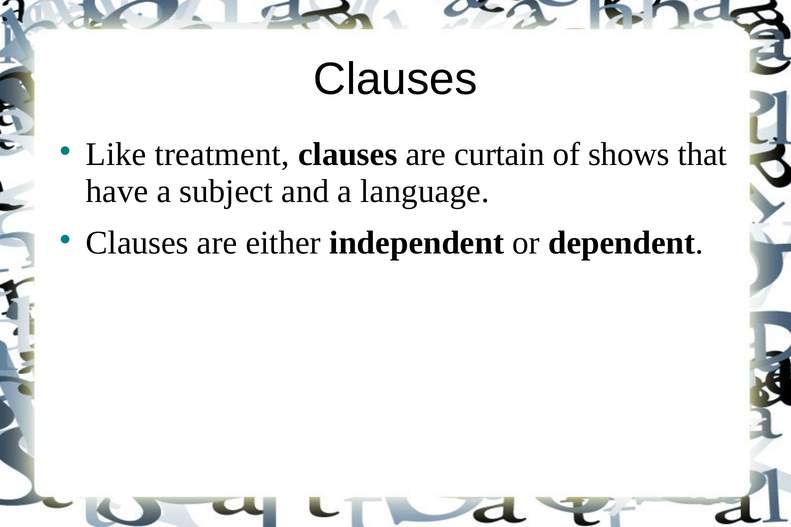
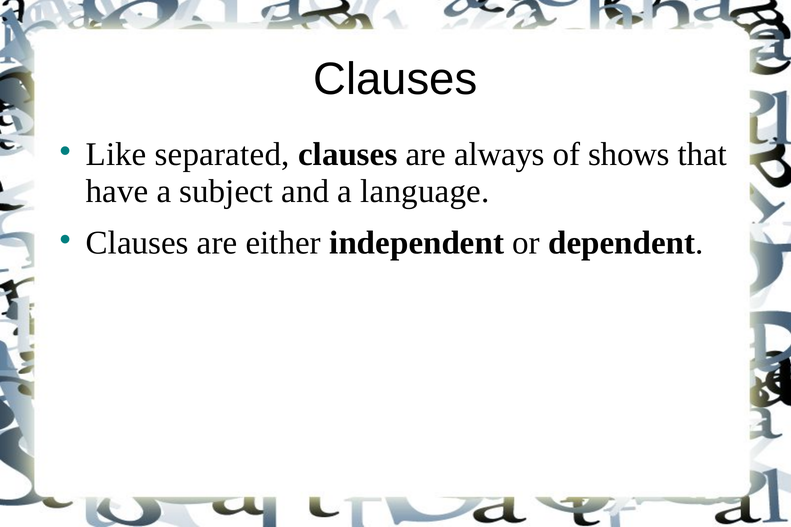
treatment: treatment -> separated (222, 154)
curtain: curtain -> always (500, 154)
